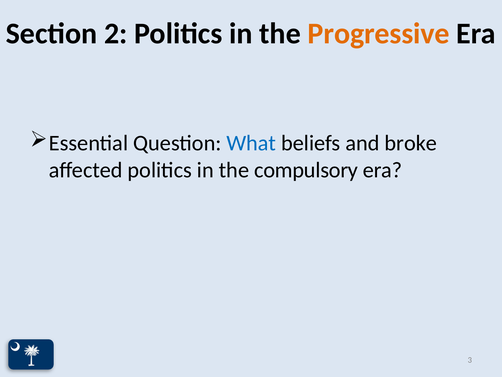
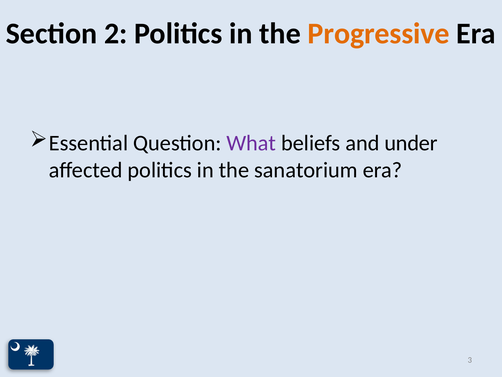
What colour: blue -> purple (251, 143)
broke: broke -> under (411, 143)
compulsory: compulsory -> sanatorium (306, 170)
